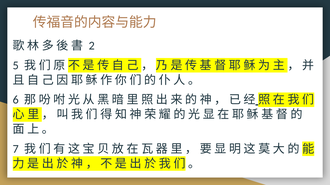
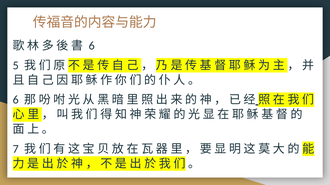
2: 2 -> 6 (92, 46)
